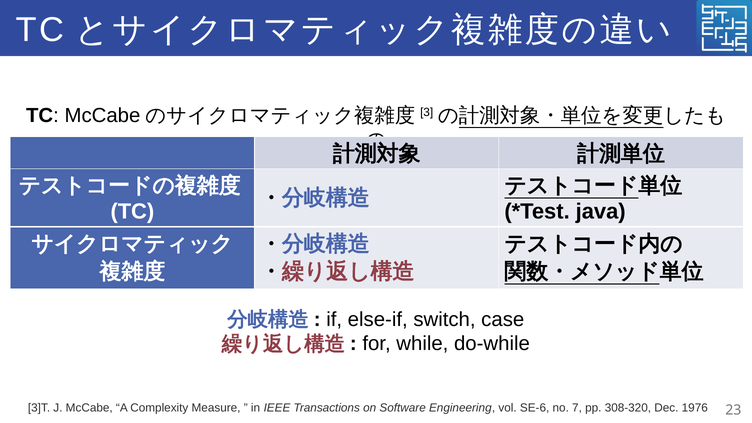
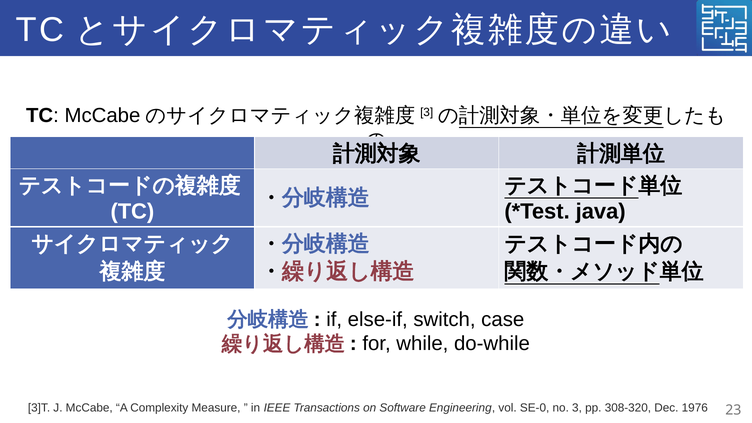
SE-6: SE-6 -> SE-0 (535, 408)
7: 7 -> 3 (577, 408)
